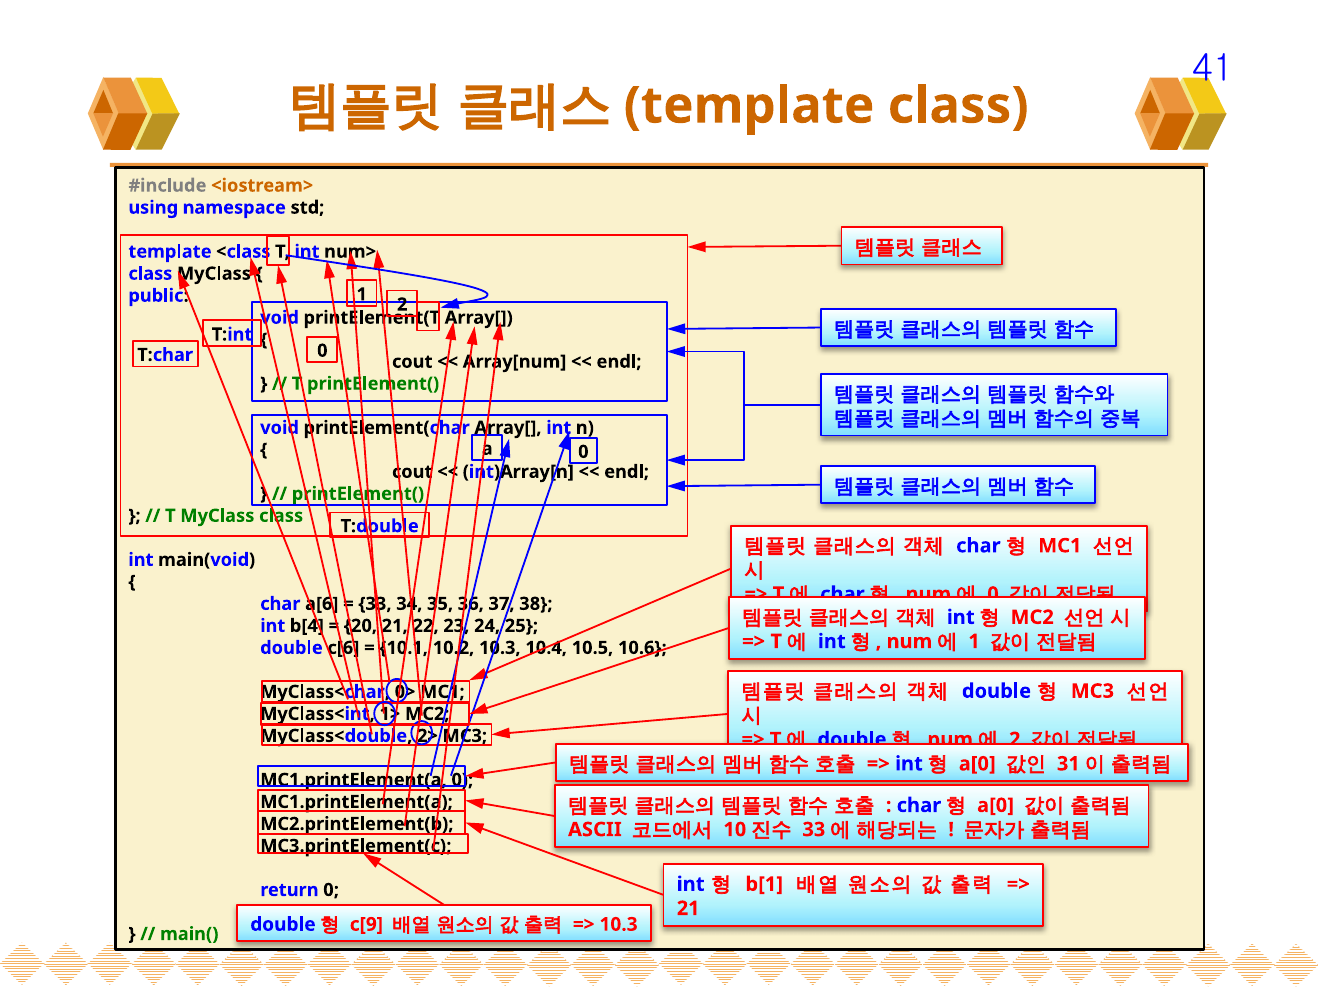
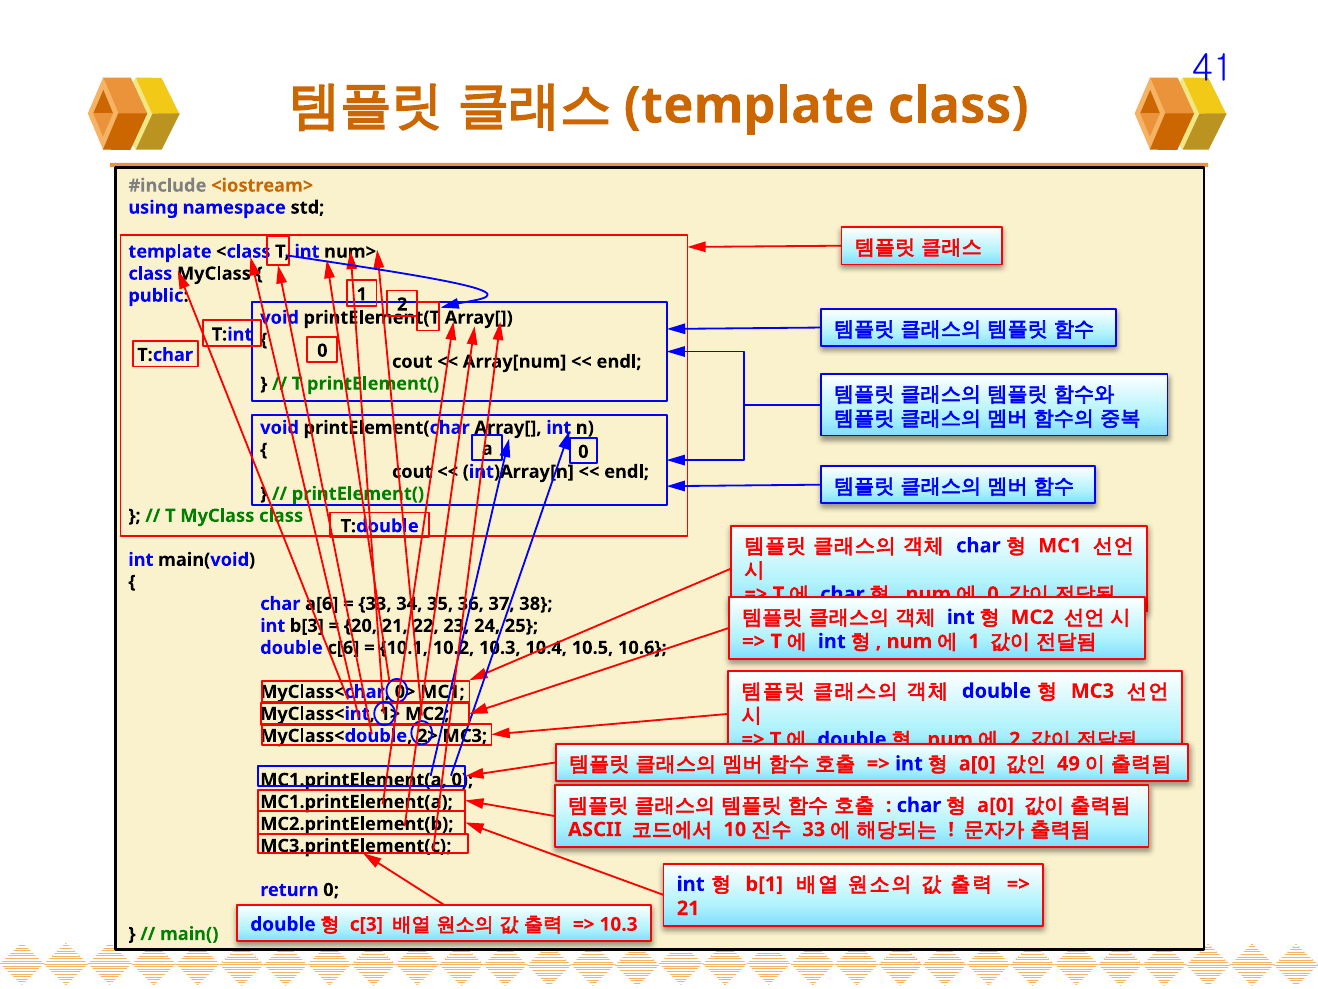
b[4: b[4 -> b[3 (307, 626)
31: 31 -> 49 (1068, 763)
c[9: c[9 -> c[3 (366, 924)
